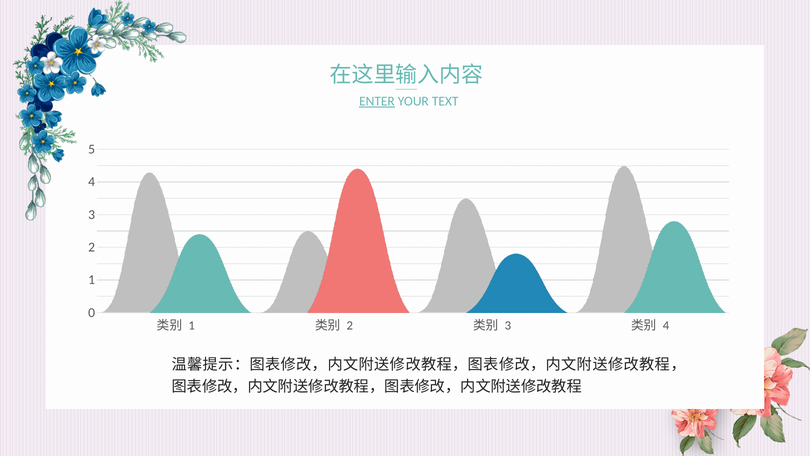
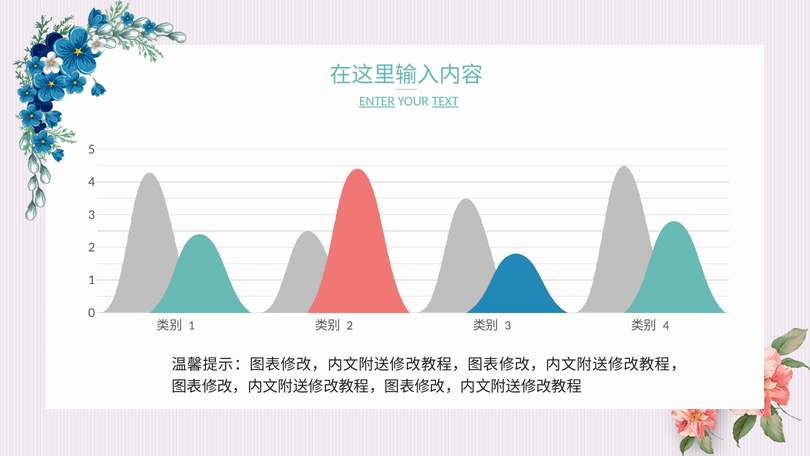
TEXT underline: none -> present (445, 101)
